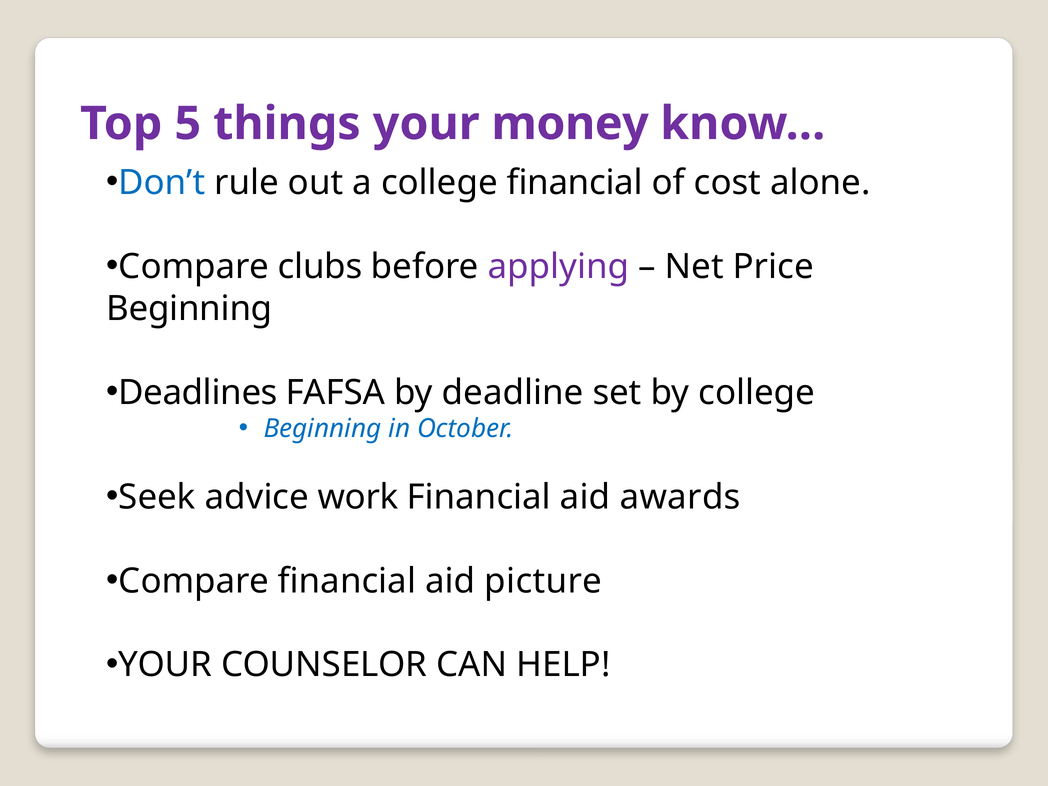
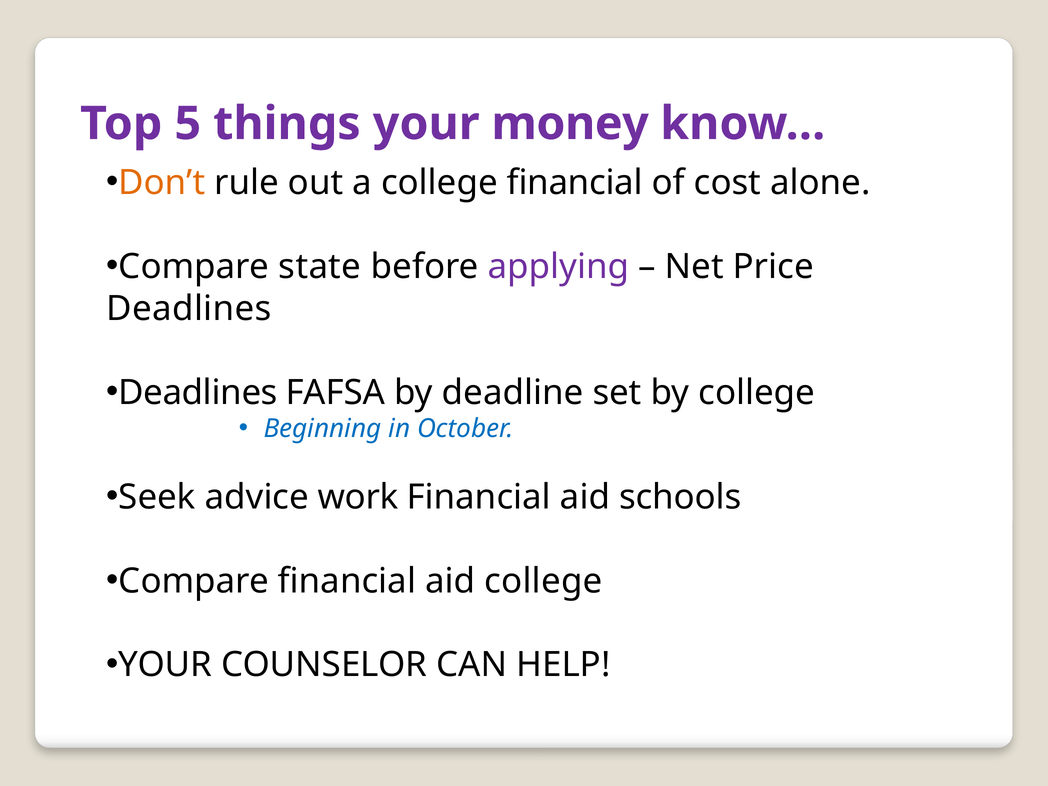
Don’t colour: blue -> orange (162, 183)
clubs: clubs -> state (320, 267)
Beginning: Beginning -> Deadlines (189, 309)
awards: awards -> schools (680, 497)
aid picture: picture -> college (543, 581)
